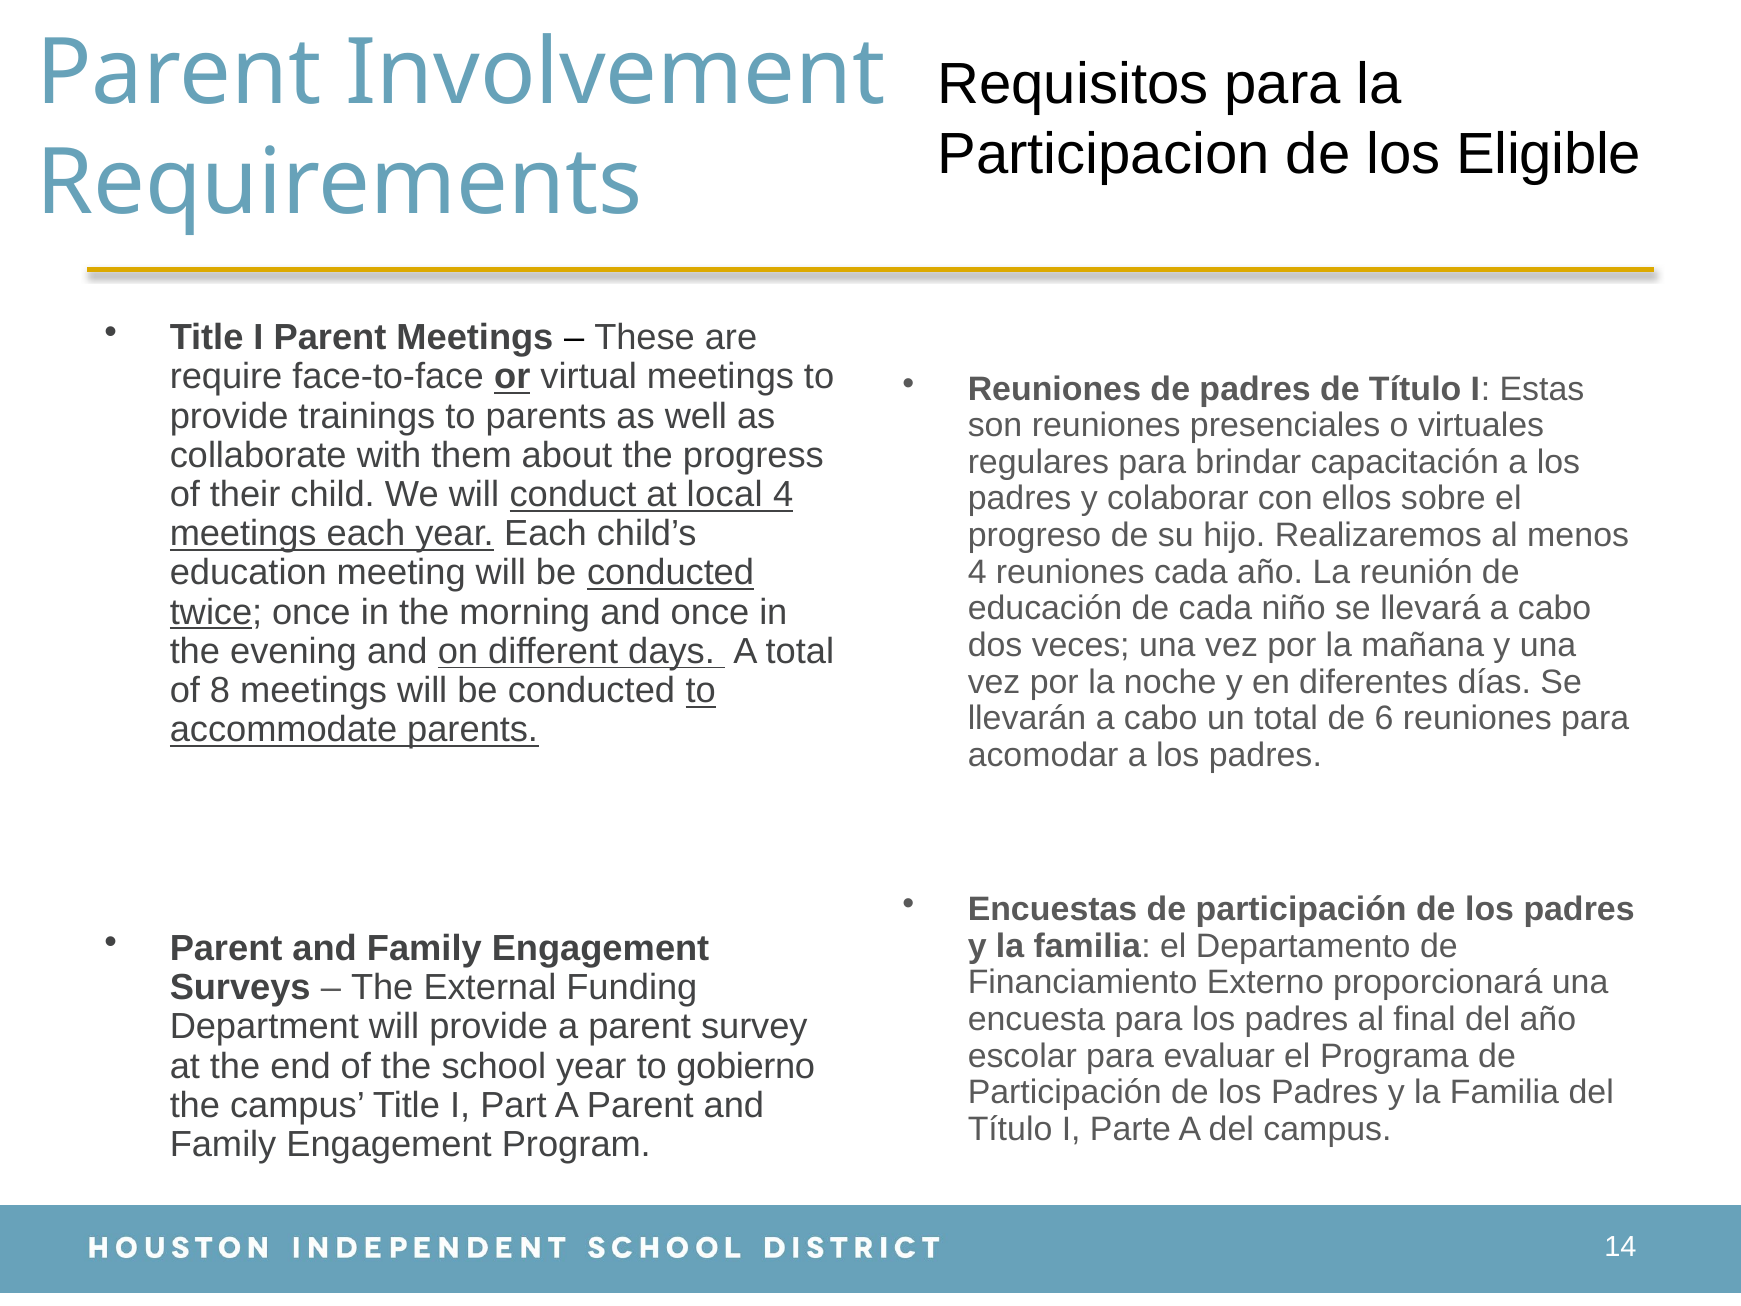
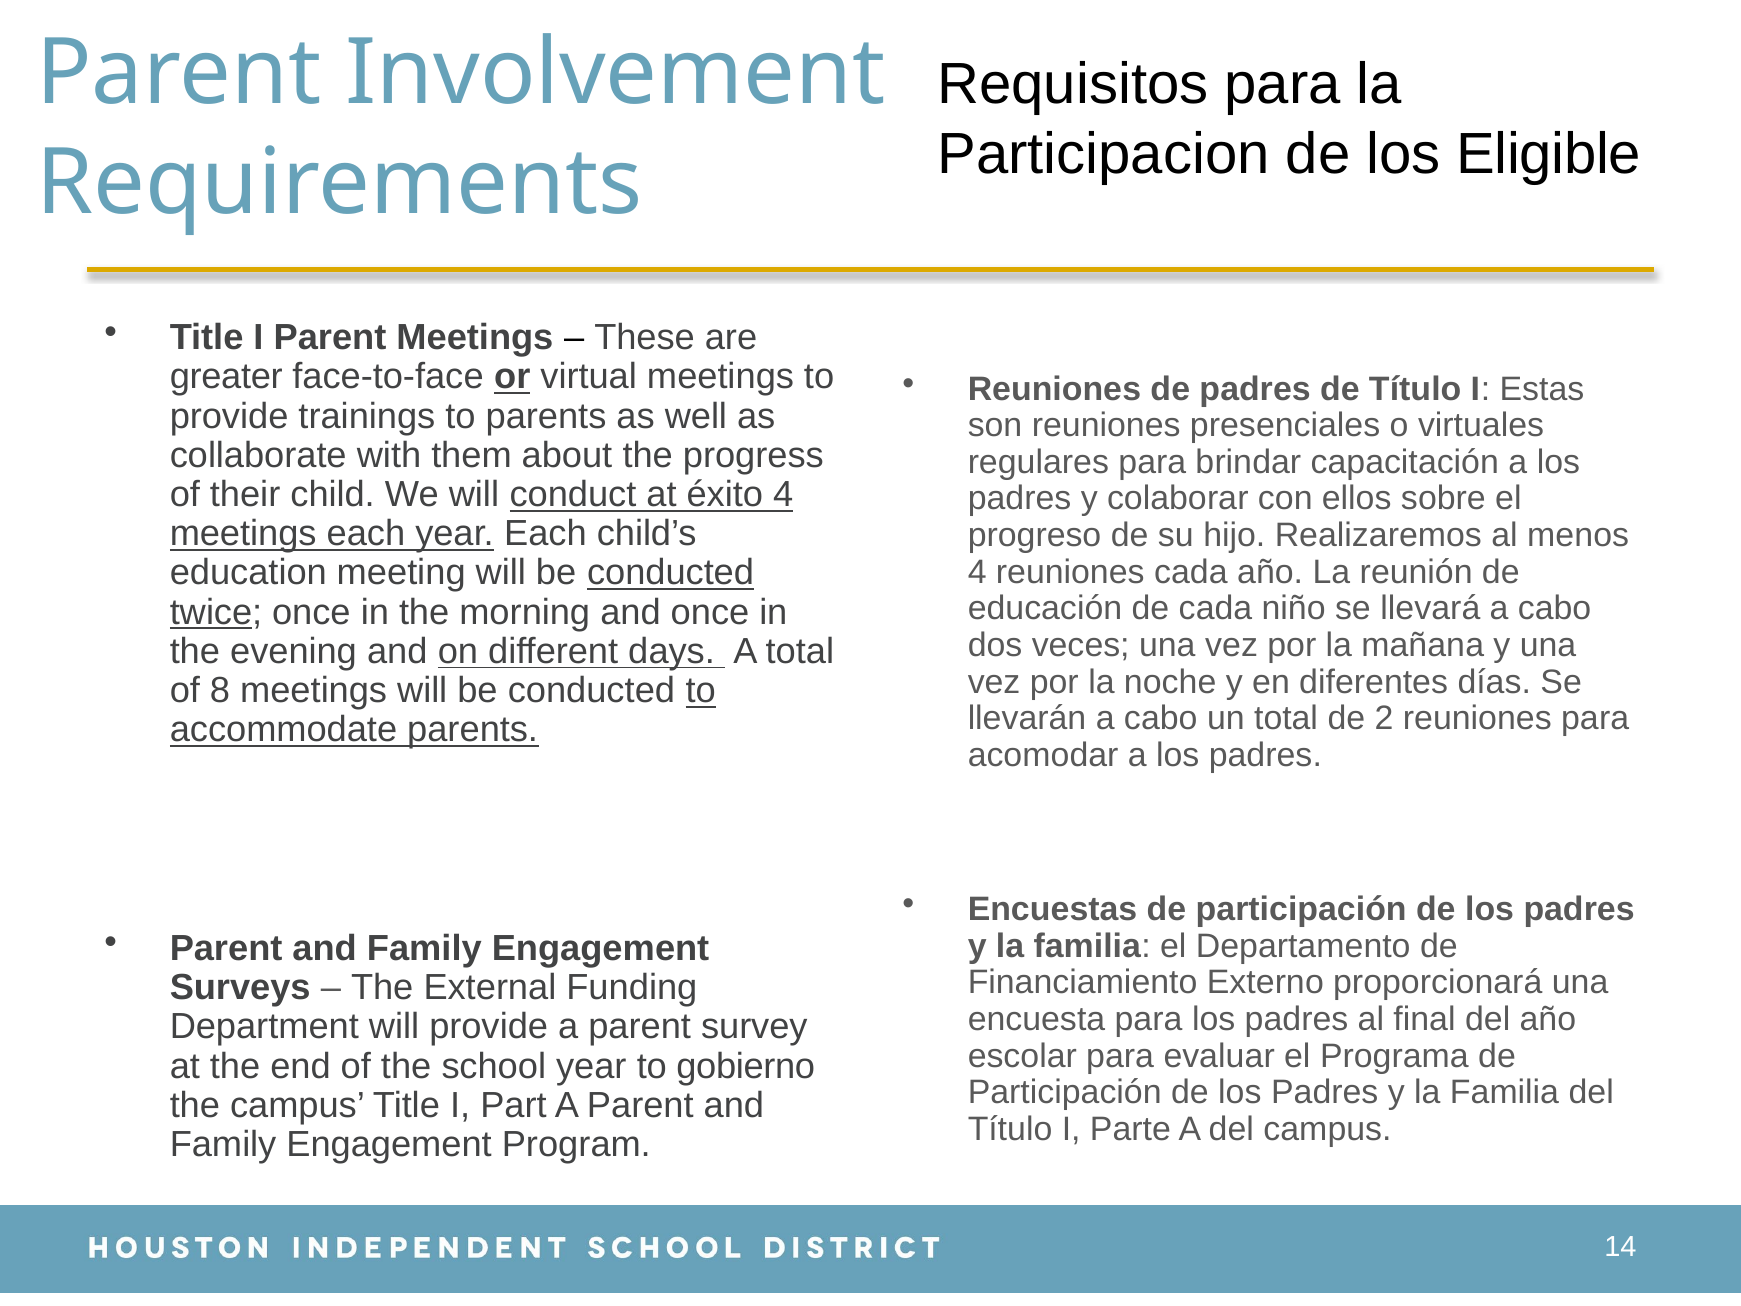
require: require -> greater (226, 377)
local: local -> éxito (725, 495)
6: 6 -> 2 (1384, 718)
